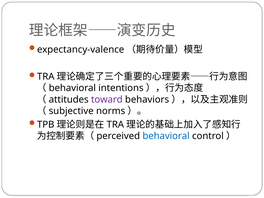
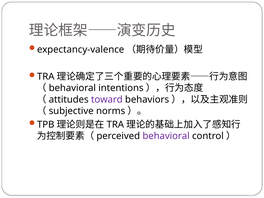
behavioral colour: blue -> purple (166, 136)
